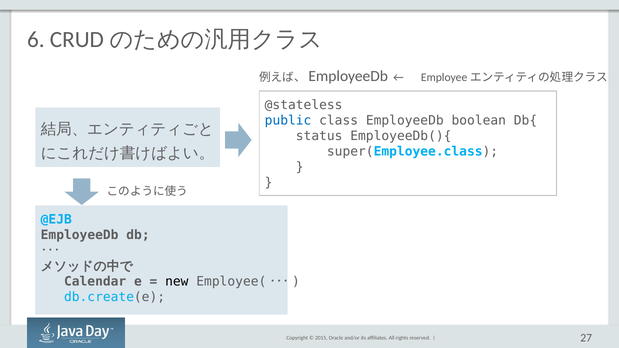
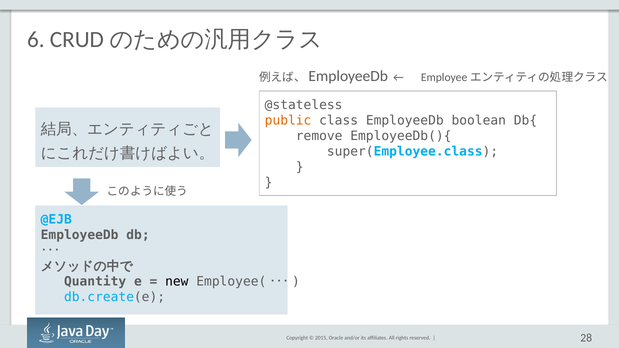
public colour: blue -> orange (288, 121)
status: status -> remove (319, 136)
Calendar: Calendar -> Quantity (95, 282)
27: 27 -> 28 (586, 338)
